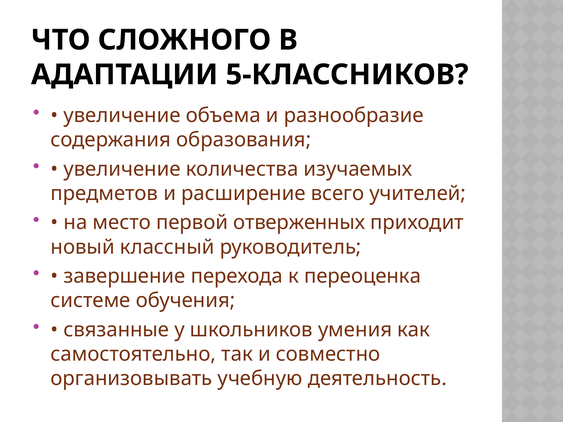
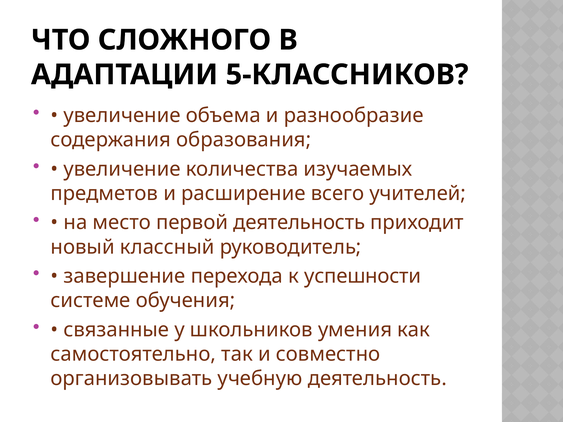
первой отверженных: отверженных -> деятельность (299, 223)
переоценка: переоценка -> успешности (363, 276)
